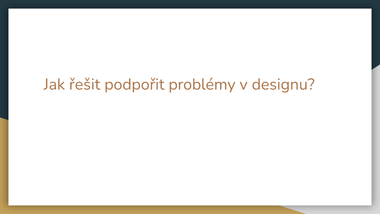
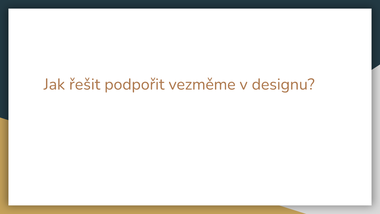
problémy: problémy -> vezměme (202, 84)
